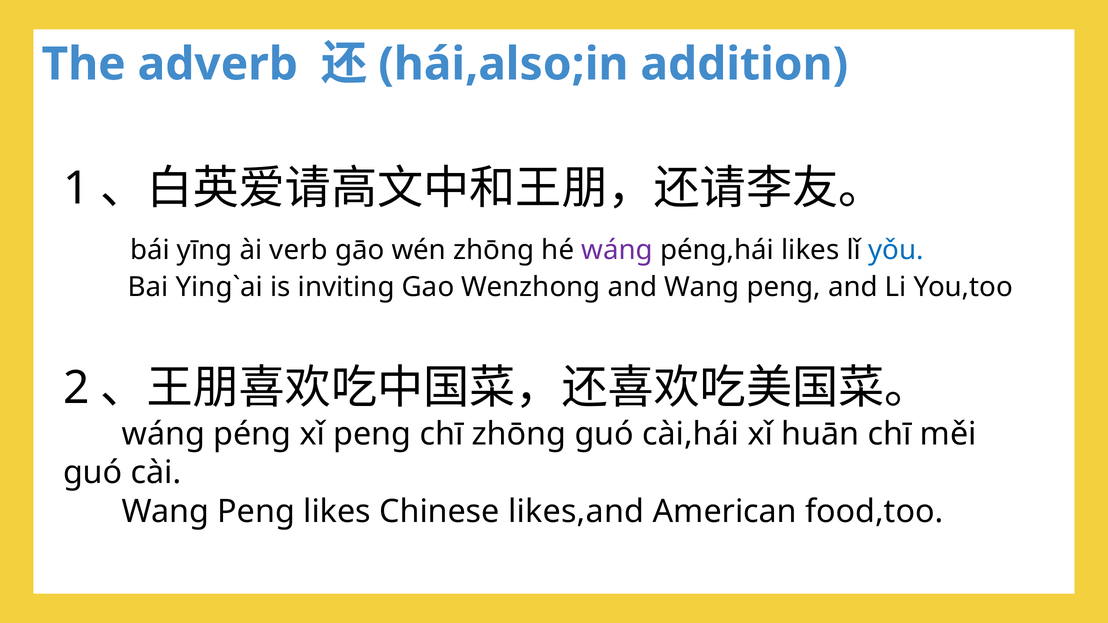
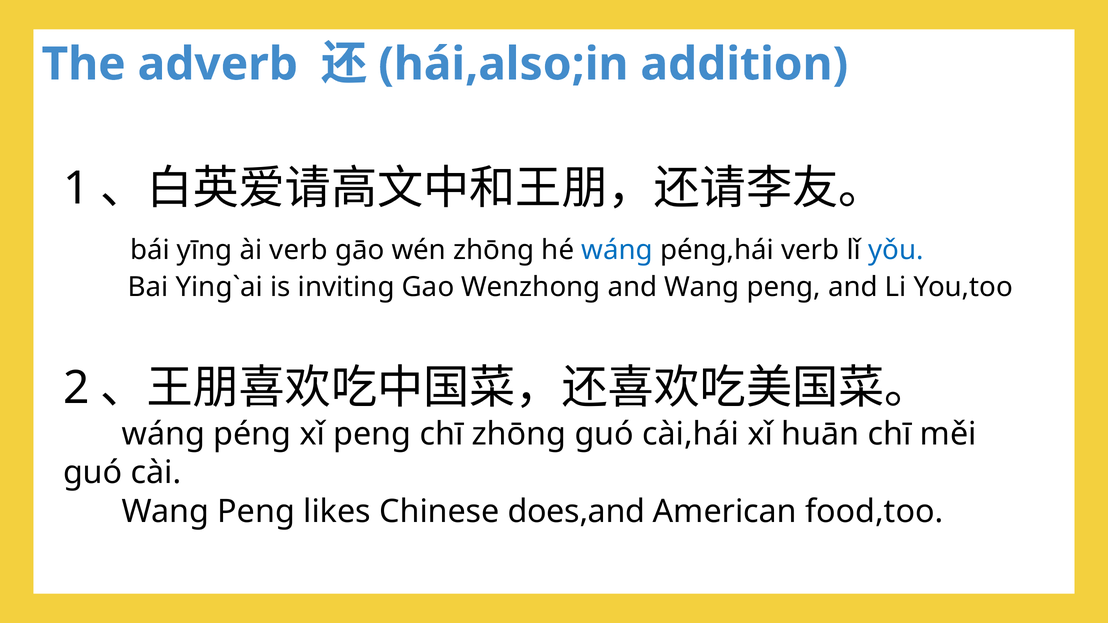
wáng colour: purple -> blue (617, 250)
péng,hái likes: likes -> verb (810, 250)
likes,and: likes,and -> does,and (576, 512)
